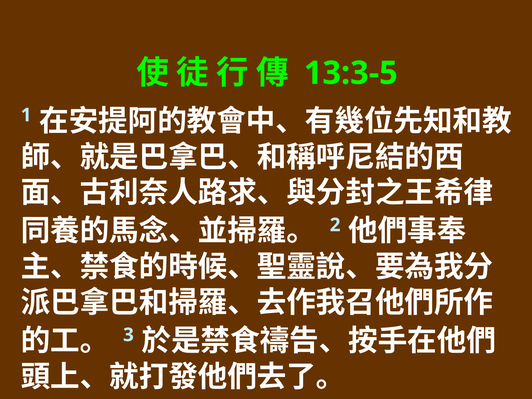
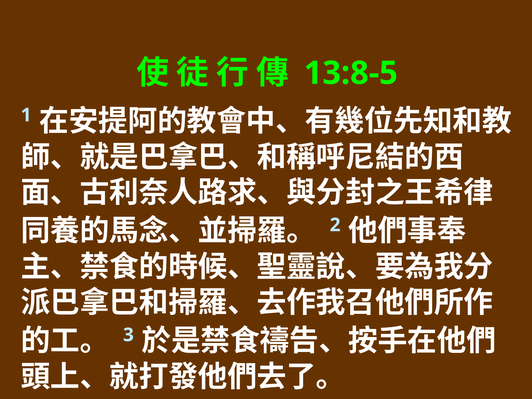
13:3-5: 13:3-5 -> 13:8-5 (351, 73)
